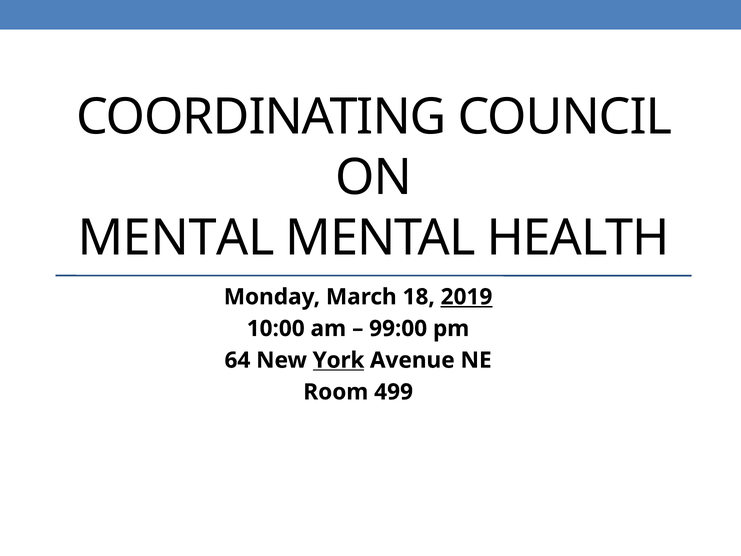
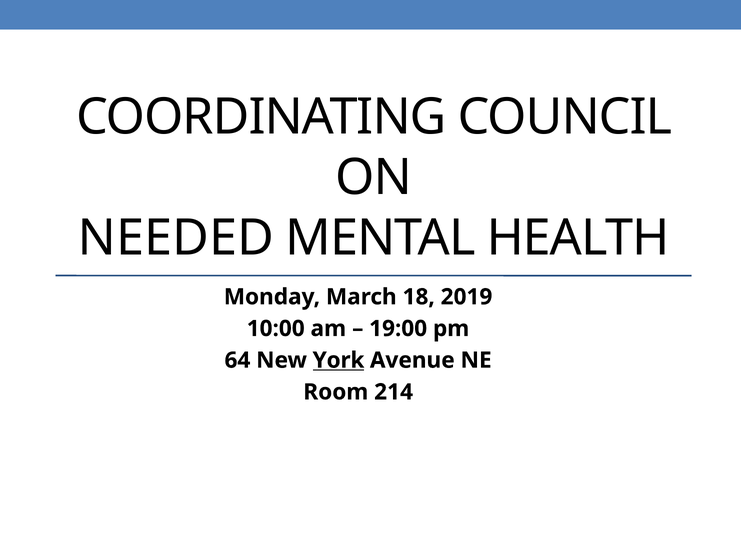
MENTAL: MENTAL -> NEEDED (176, 238)
2019 underline: present -> none (467, 297)
99:00: 99:00 -> 19:00 (398, 328)
499: 499 -> 214 (394, 392)
